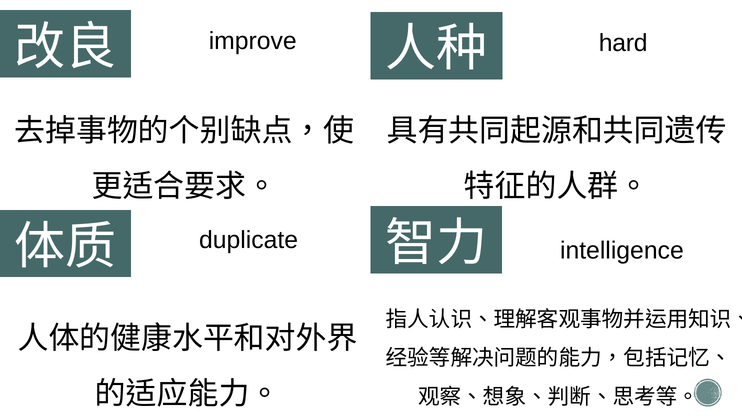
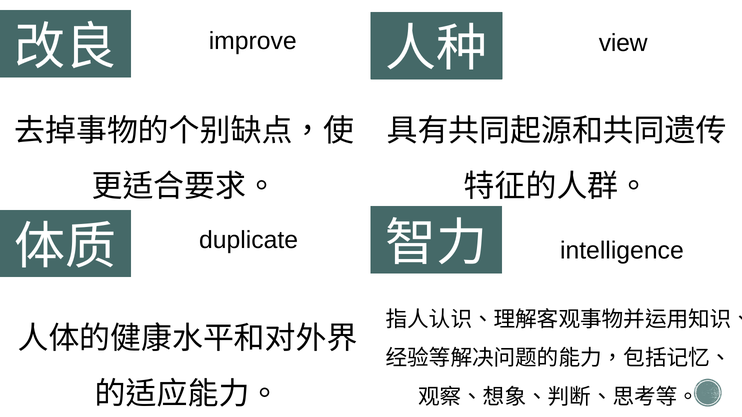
hard: hard -> view (623, 43)
